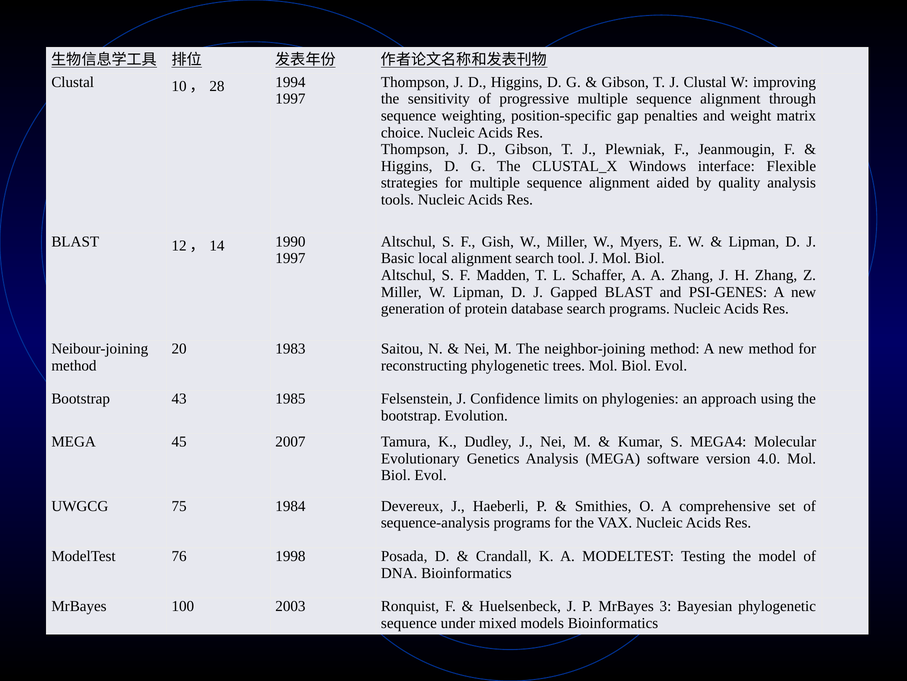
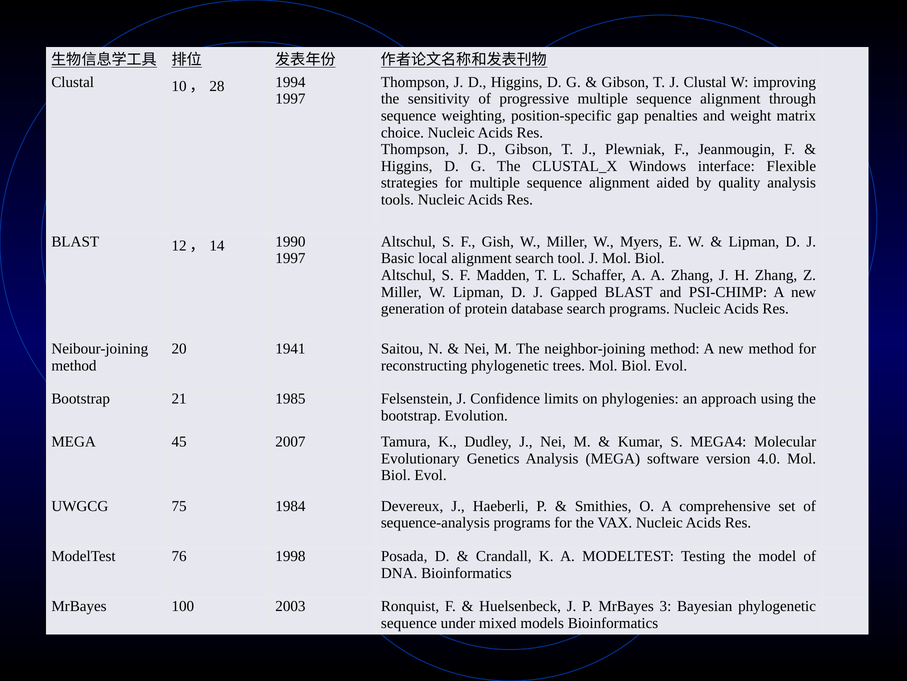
PSI-GENES: PSI-GENES -> PSI-CHIMP (728, 292)
1983: 1983 -> 1941 (290, 348)
43: 43 -> 21 (179, 398)
